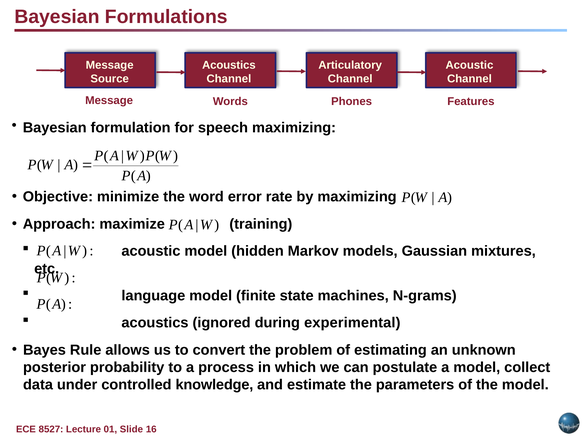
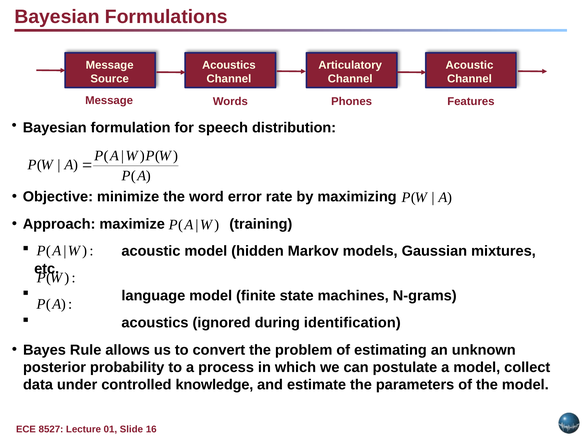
speech maximizing: maximizing -> distribution (294, 128)
experimental: experimental -> identification (352, 323)
